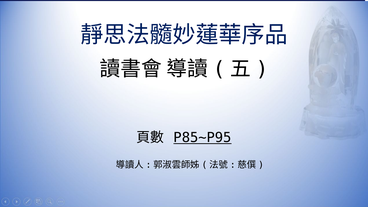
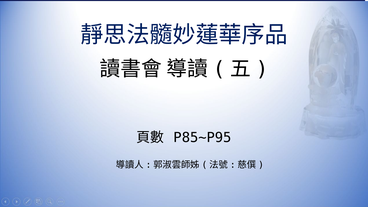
P85~P95 underline: present -> none (203, 138)
